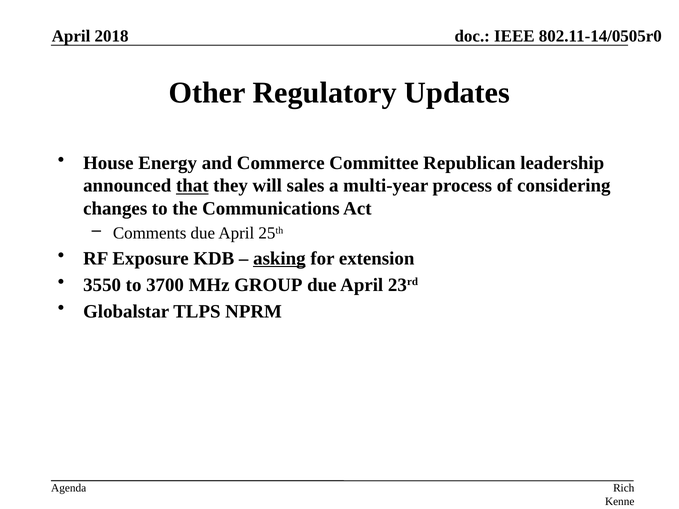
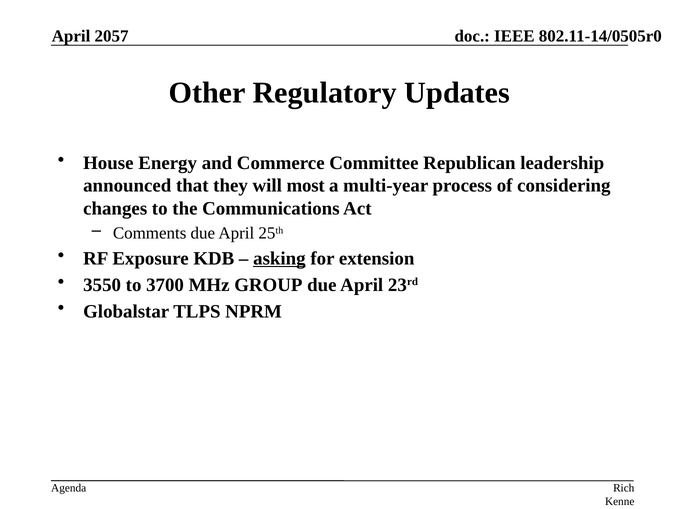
2018: 2018 -> 2057 (112, 36)
that underline: present -> none (192, 186)
sales: sales -> most (306, 186)
